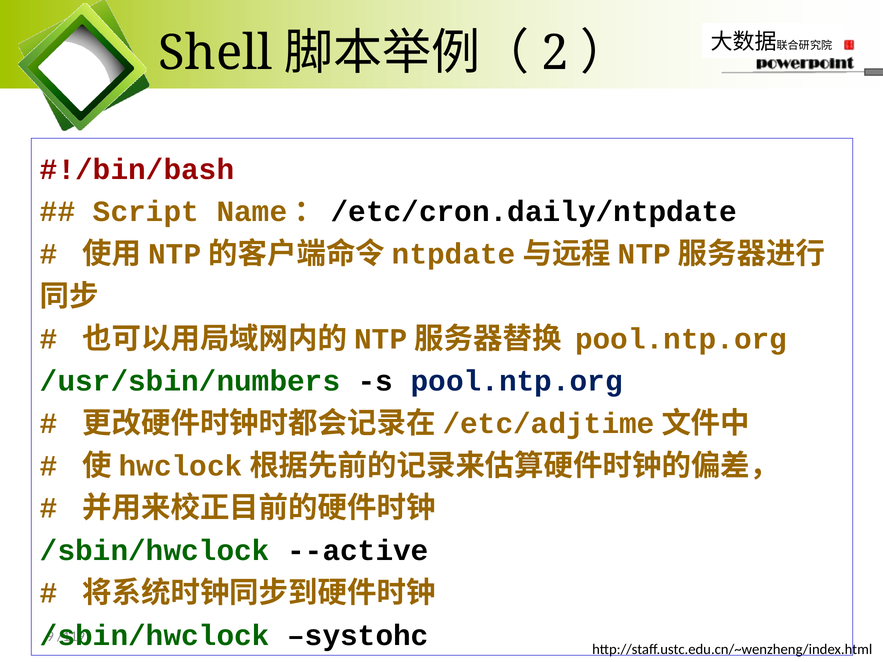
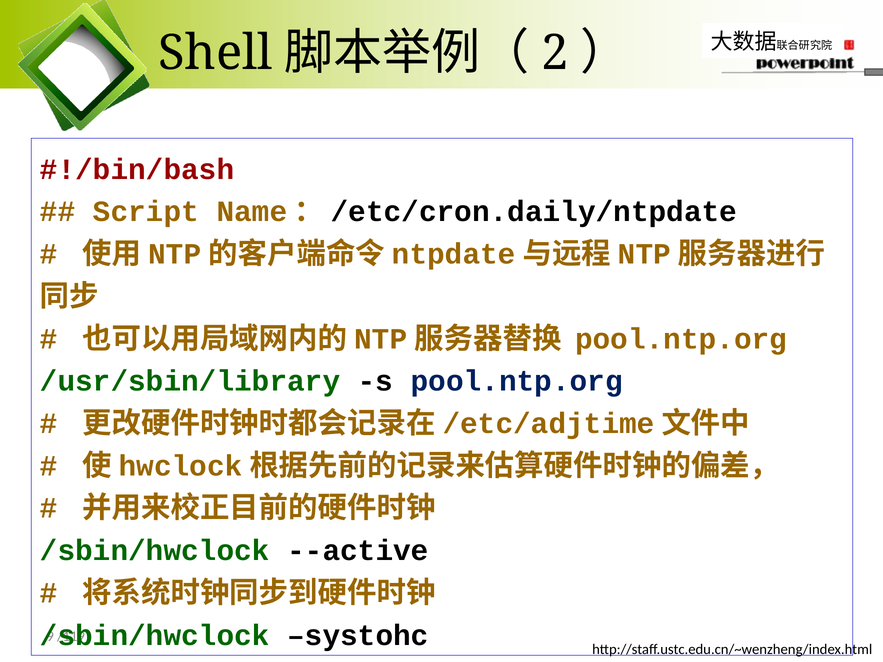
/usr/sbin/numbers: /usr/sbin/numbers -> /usr/sbin/library (190, 381)
